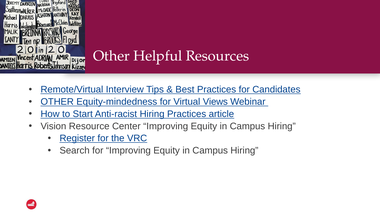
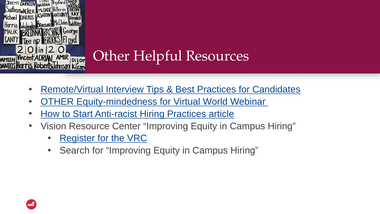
Views: Views -> World (215, 102)
